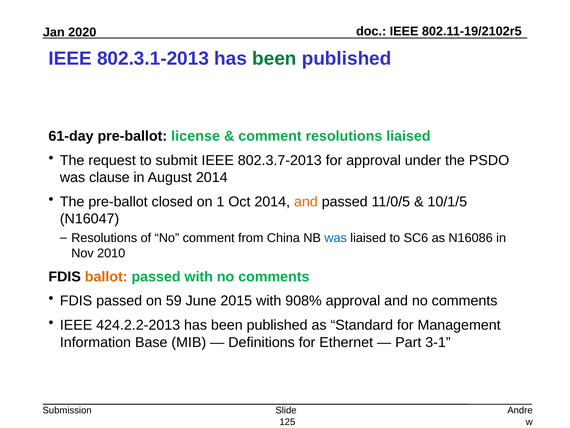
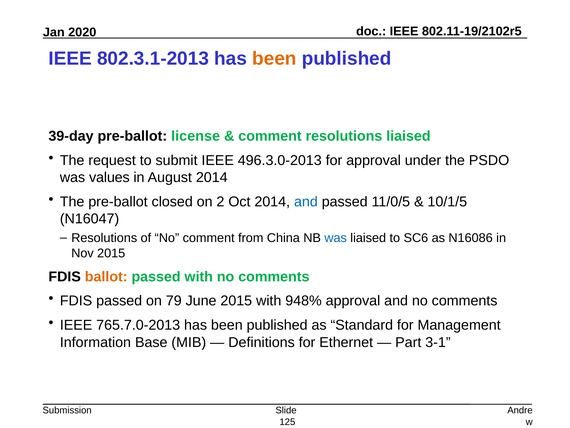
been colour: green -> orange (274, 58)
61-day: 61-day -> 39-day (71, 136)
802.3.7-2013: 802.3.7-2013 -> 496.3.0-2013 (280, 160)
clause: clause -> values (109, 177)
1: 1 -> 2 (220, 201)
and colour: orange -> blue (306, 201)
Nov 2010: 2010 -> 2015 (111, 253)
59: 59 -> 79 (174, 301)
908%: 908% -> 948% (304, 301)
424.2.2-2013: 424.2.2-2013 -> 765.7.0-2013 (138, 325)
